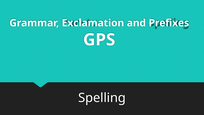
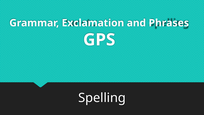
Prefixes: Prefixes -> Phrases (169, 23)
